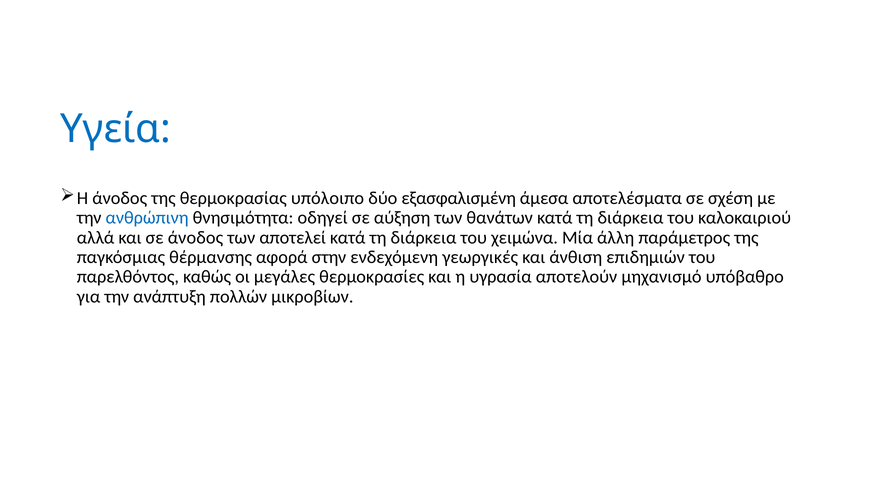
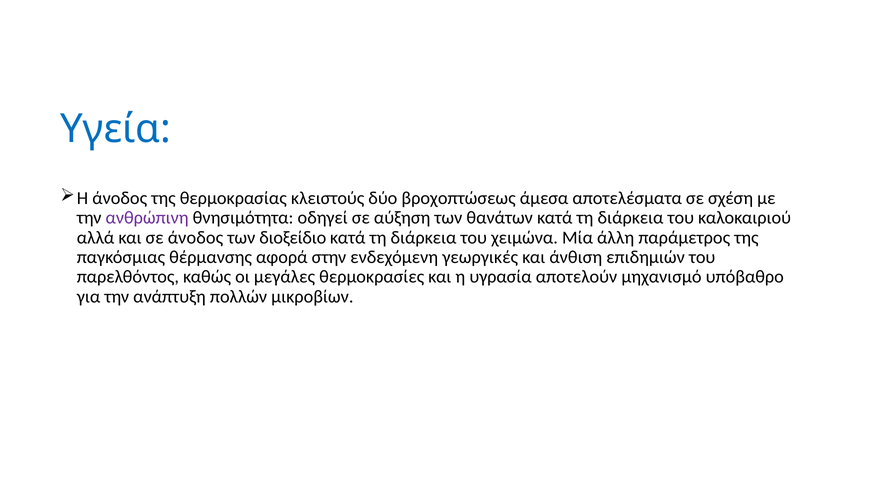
υπόλοιπο: υπόλοιπο -> κλειστούς (328, 198)
εξασφαλισμένη: εξασφαλισμένη -> βροχοπτώσεως (459, 198)
ανθρώπινη colour: blue -> purple (147, 218)
αποτελεί: αποτελεί -> διοξείδιο (293, 238)
